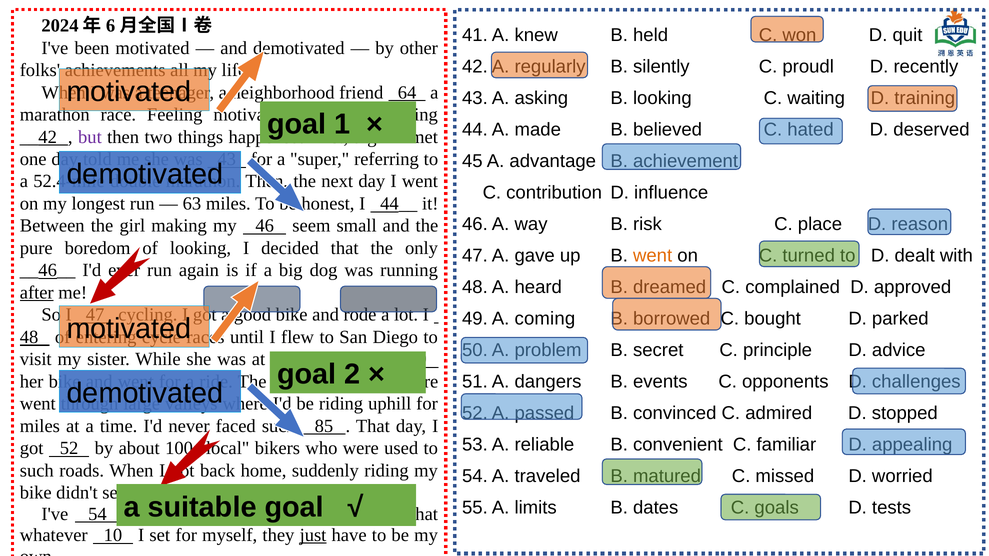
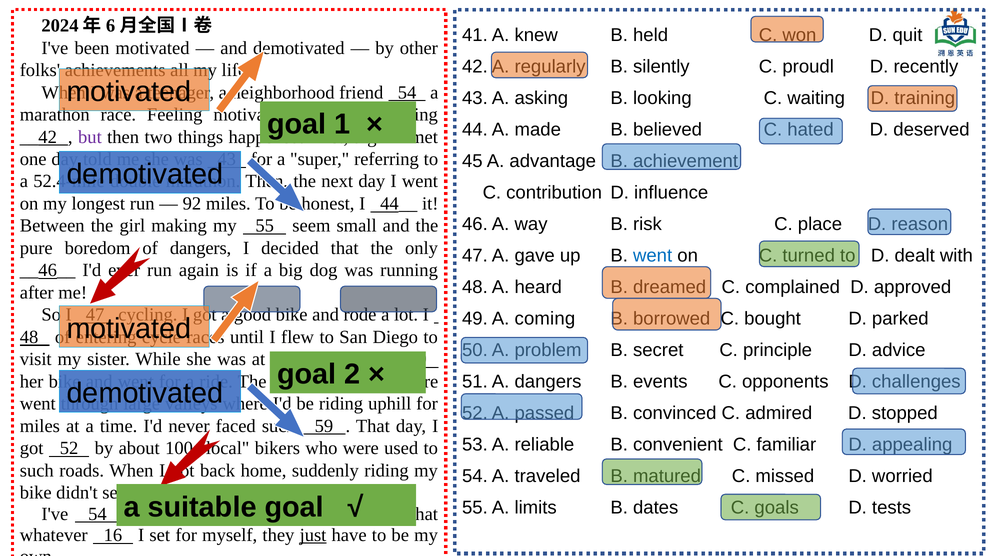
friend 64: 64 -> 54 (407, 92)
63: 63 -> 92 (192, 204)
my 46: 46 -> 55 (265, 226)
looking: looking -> dangers (201, 248)
went colour: orange -> blue (653, 256)
after underline: present -> none (37, 293)
85: 85 -> 59 (324, 426)
10: 10 -> 16 (113, 535)
